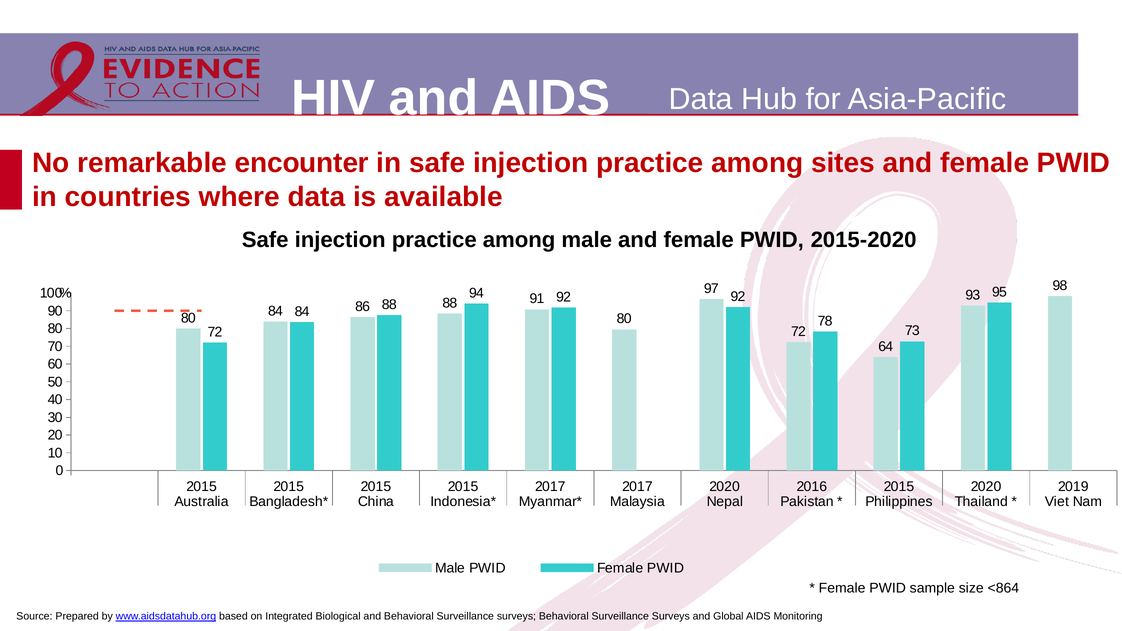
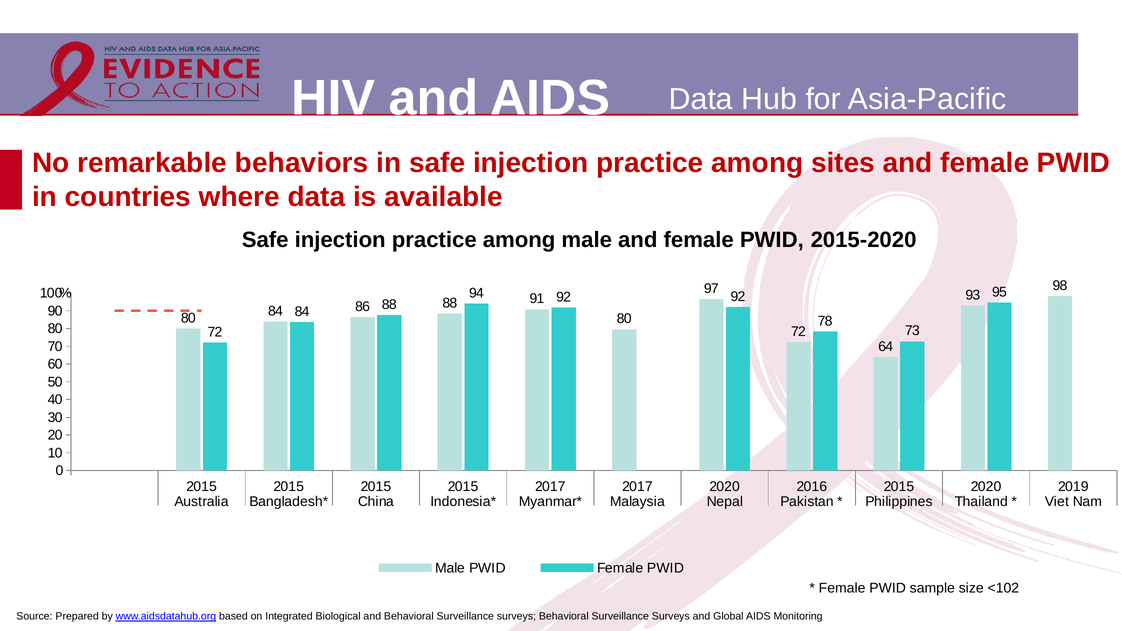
encounter: encounter -> behaviors (302, 163)
<864: <864 -> <102 (1003, 588)
